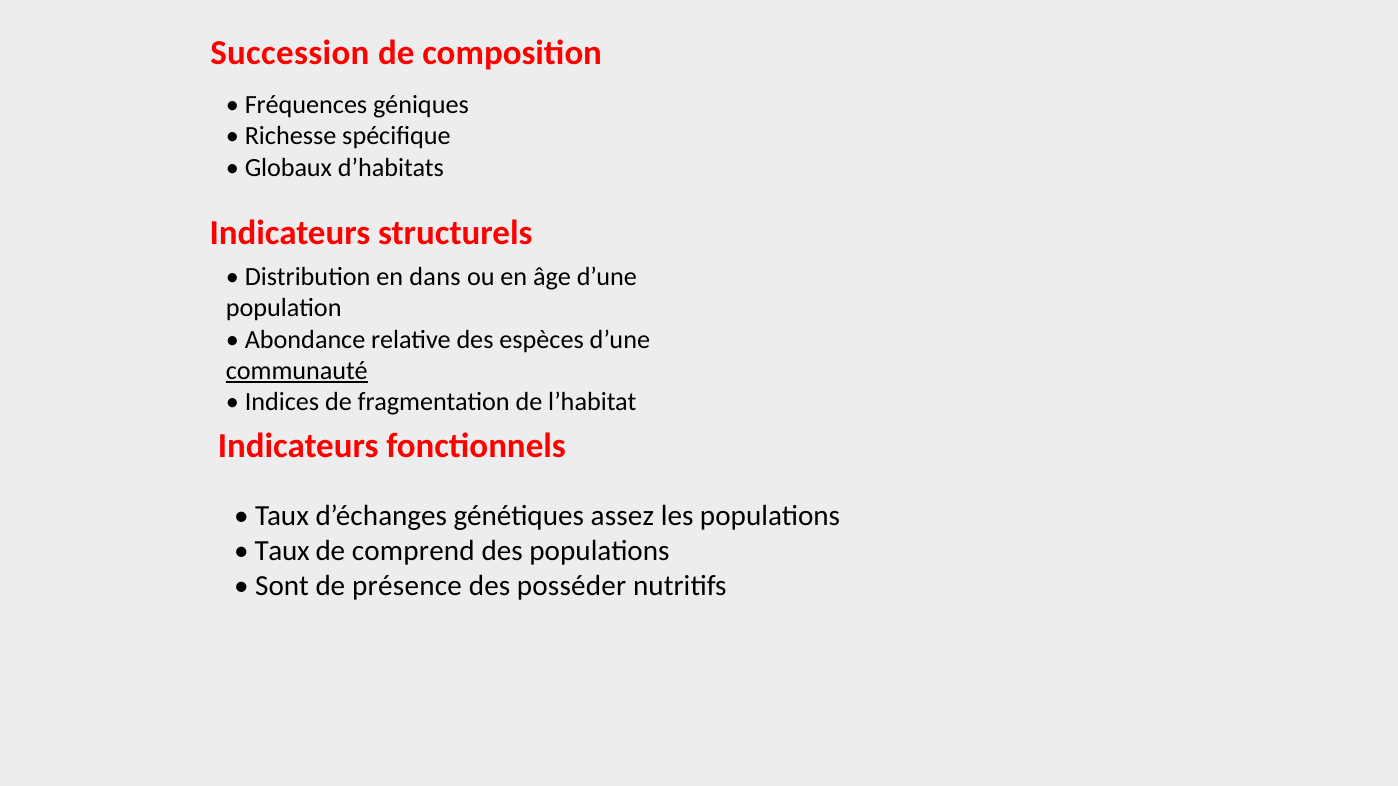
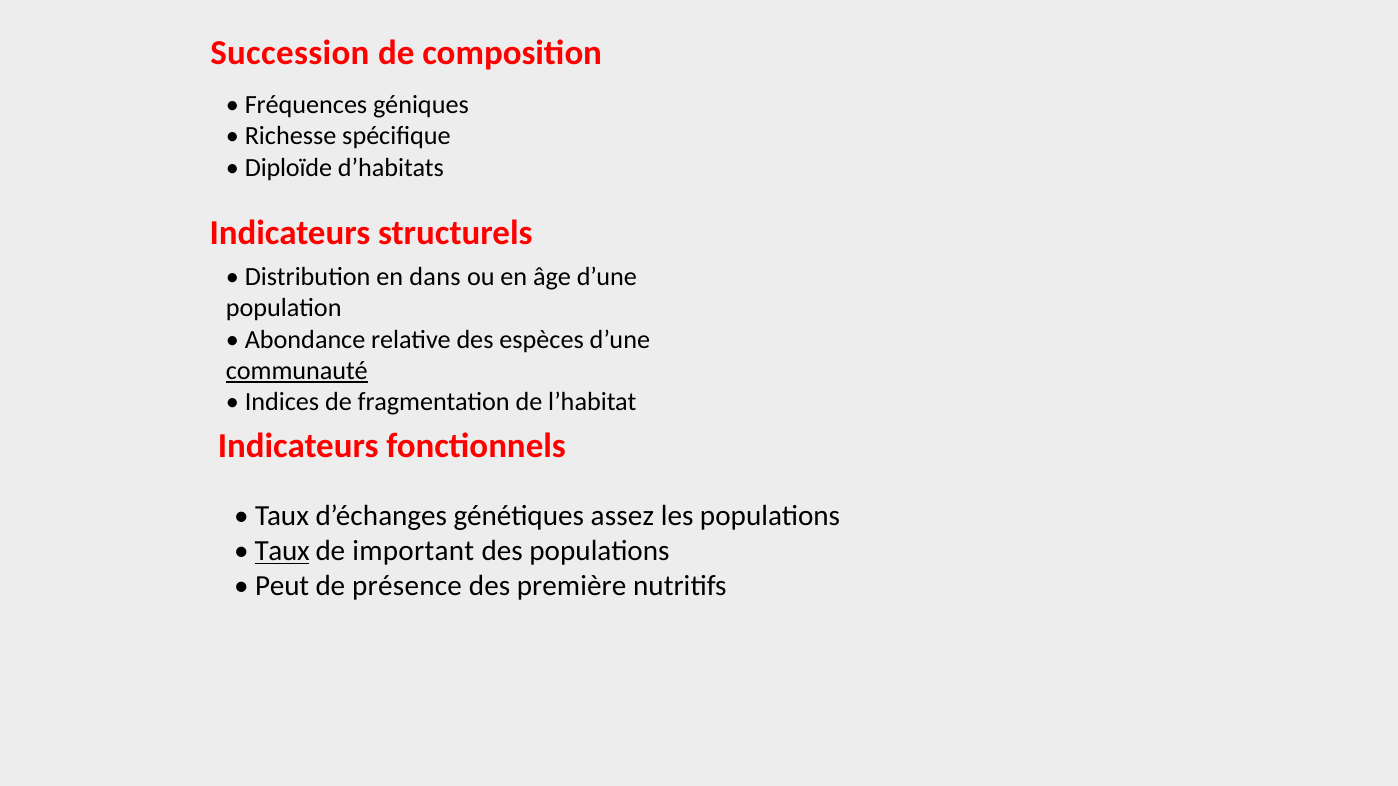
Globaux: Globaux -> Diploïde (288, 167)
Taux underline: none -> present (282, 551)
comprend: comprend -> important (413, 551)
Sont: Sont -> Peut (282, 586)
posséder: posséder -> première (572, 586)
